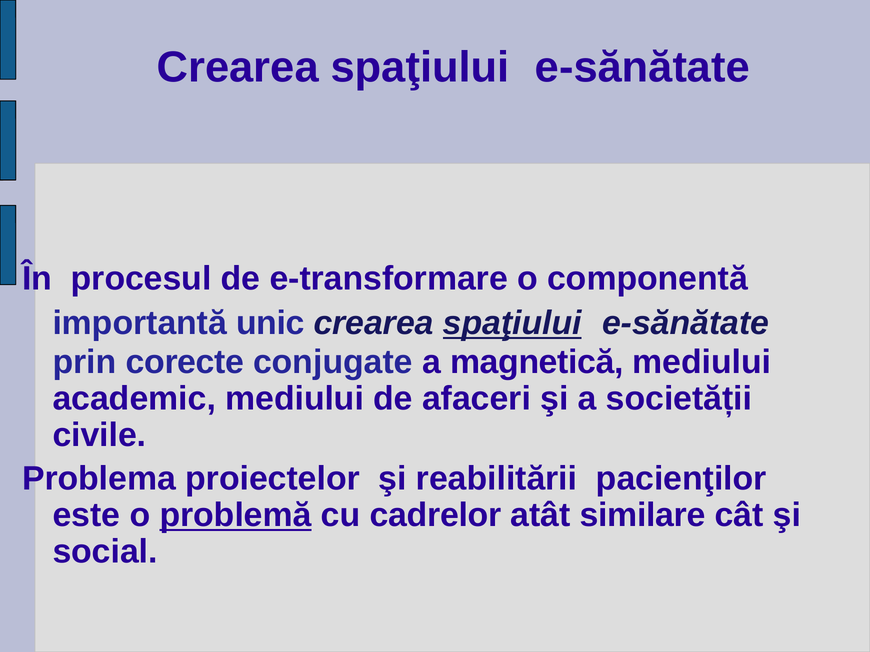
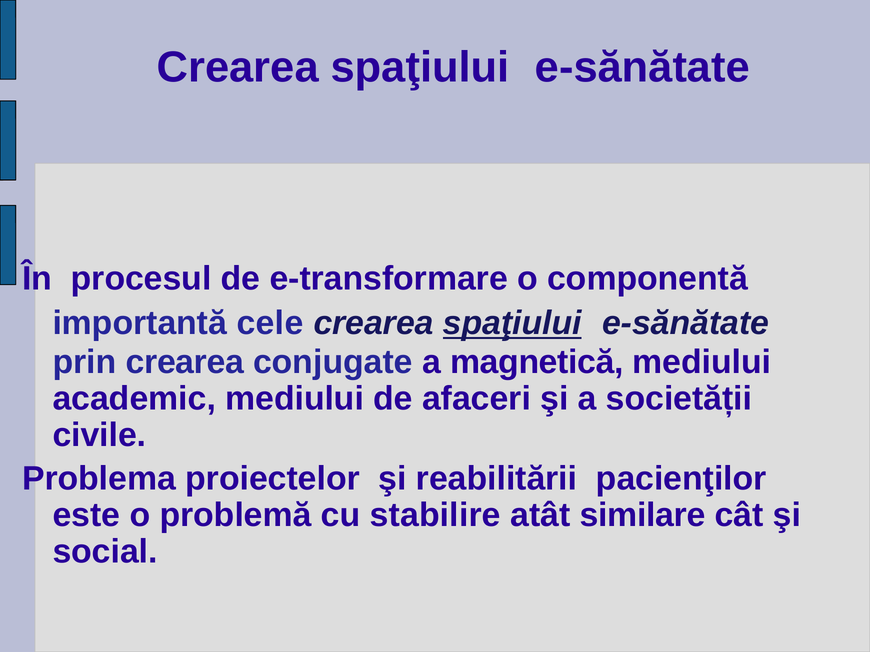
unic: unic -> cele (270, 324)
prin corecte: corecte -> crearea (185, 362)
problemă underline: present -> none (236, 516)
cadrelor: cadrelor -> stabilire (435, 516)
